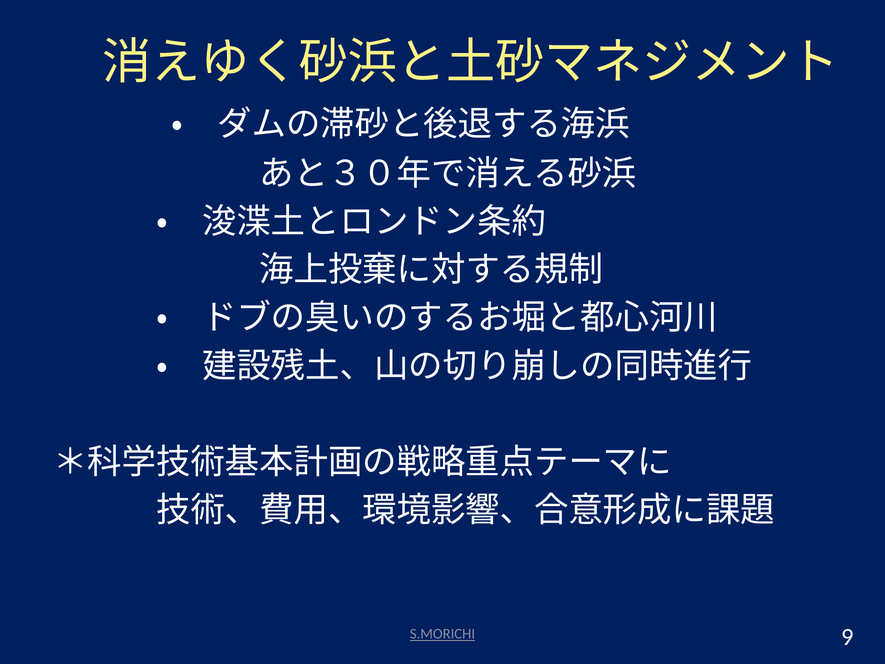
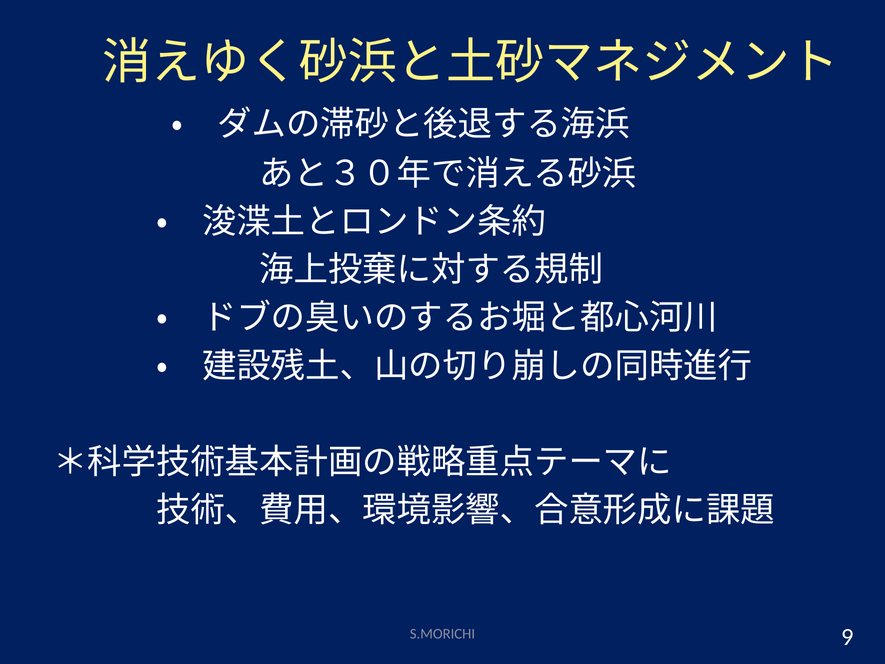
S.MORICHI underline: present -> none (442, 634)
